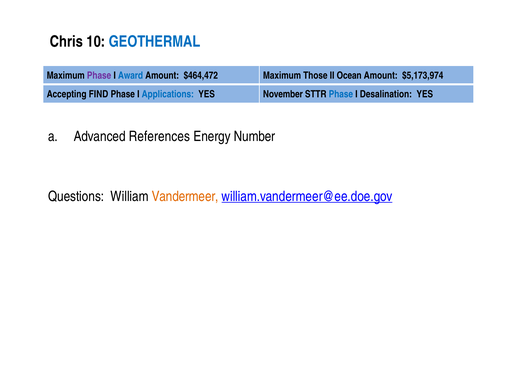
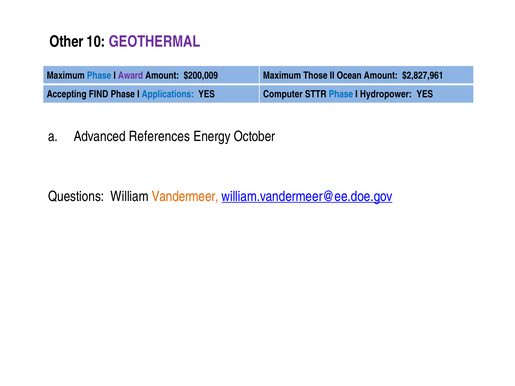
Chris: Chris -> Other (66, 42)
GEOTHERMAL colour: blue -> purple (155, 42)
Phase colour: purple -> blue (99, 76)
Award colour: blue -> purple (131, 76)
$464,472: $464,472 -> $200,009 (201, 76)
$5,173,974: $5,173,974 -> $2,827,961 (423, 76)
November: November -> Computer (283, 94)
Desalination: Desalination -> Hydropower (386, 94)
Number: Number -> October (255, 137)
